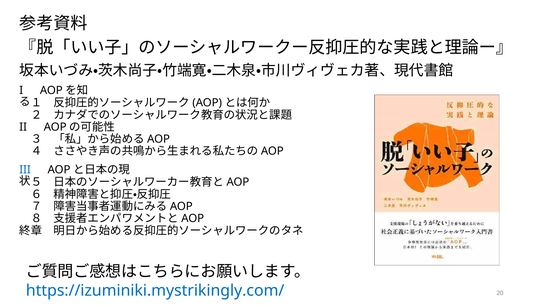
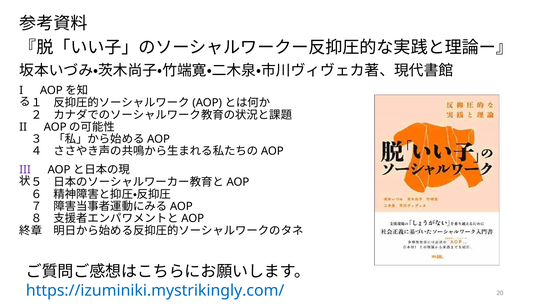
III colour: blue -> purple (25, 169)
